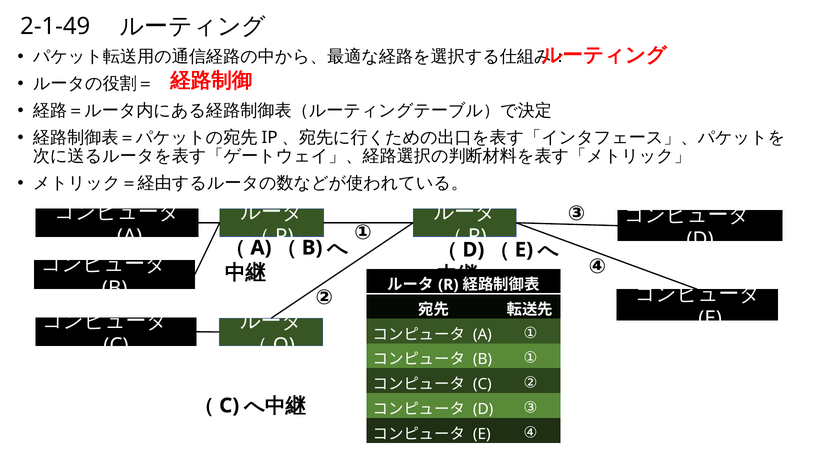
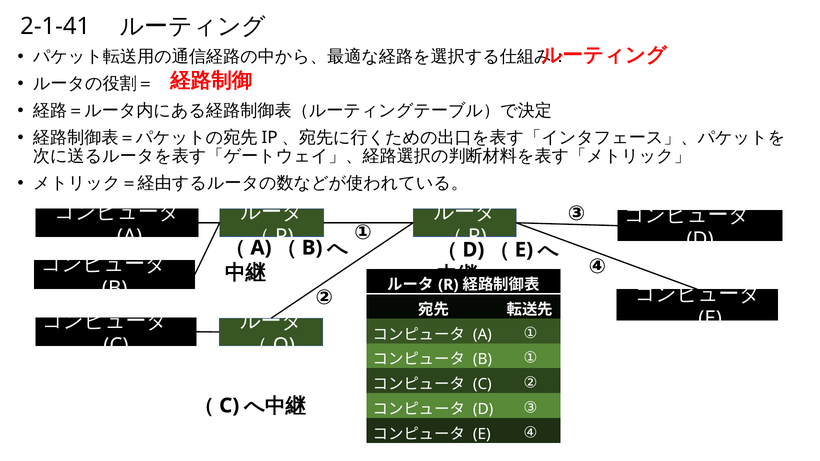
2-1-49: 2-1-49 -> 2-1-41 (55, 26)
